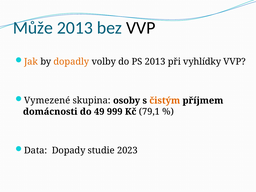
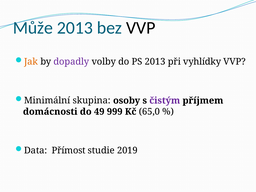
dopadly colour: orange -> purple (71, 62)
Vymezené: Vymezené -> Minimální (47, 101)
čistým colour: orange -> purple (165, 101)
79,1: 79,1 -> 65,0 (149, 112)
Dopady: Dopady -> Přímost (69, 151)
2023: 2023 -> 2019 (127, 151)
